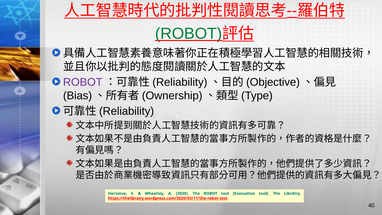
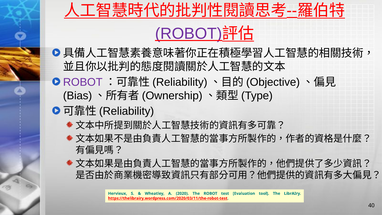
ROBOT colour: green -> purple (189, 34)
